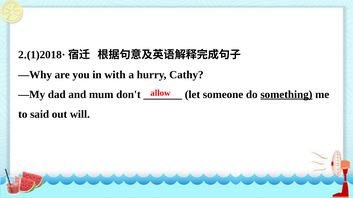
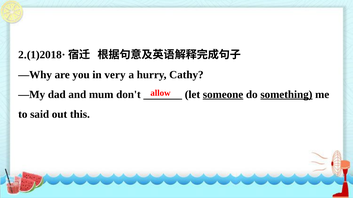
with: with -> very (115, 75)
someone underline: none -> present (223, 95)
will: will -> this (80, 115)
